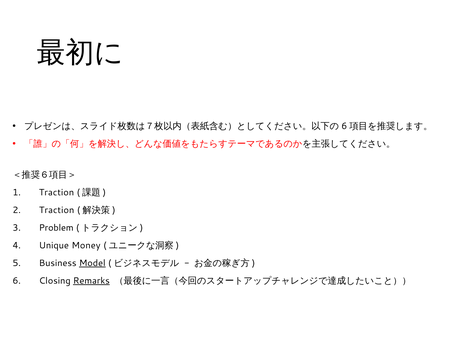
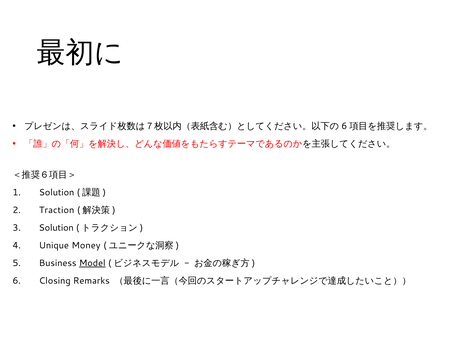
Traction: Traction -> Solution (57, 192)
Problem: Problem -> Solution (56, 228)
Remarks underline: present -> none (91, 281)
